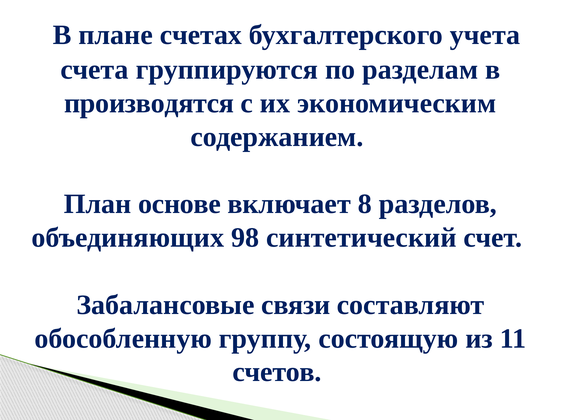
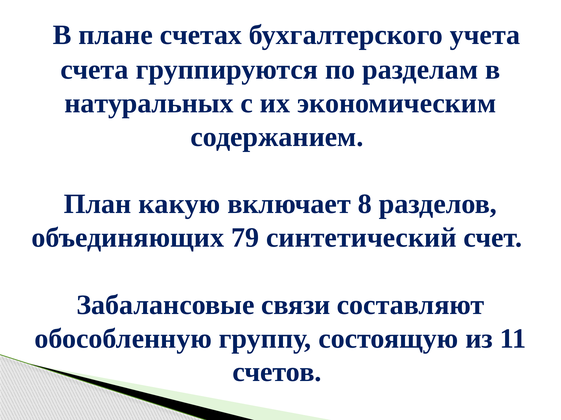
производятся: производятся -> натуральных (149, 103)
основе: основе -> какую (179, 204)
98: 98 -> 79 (245, 238)
